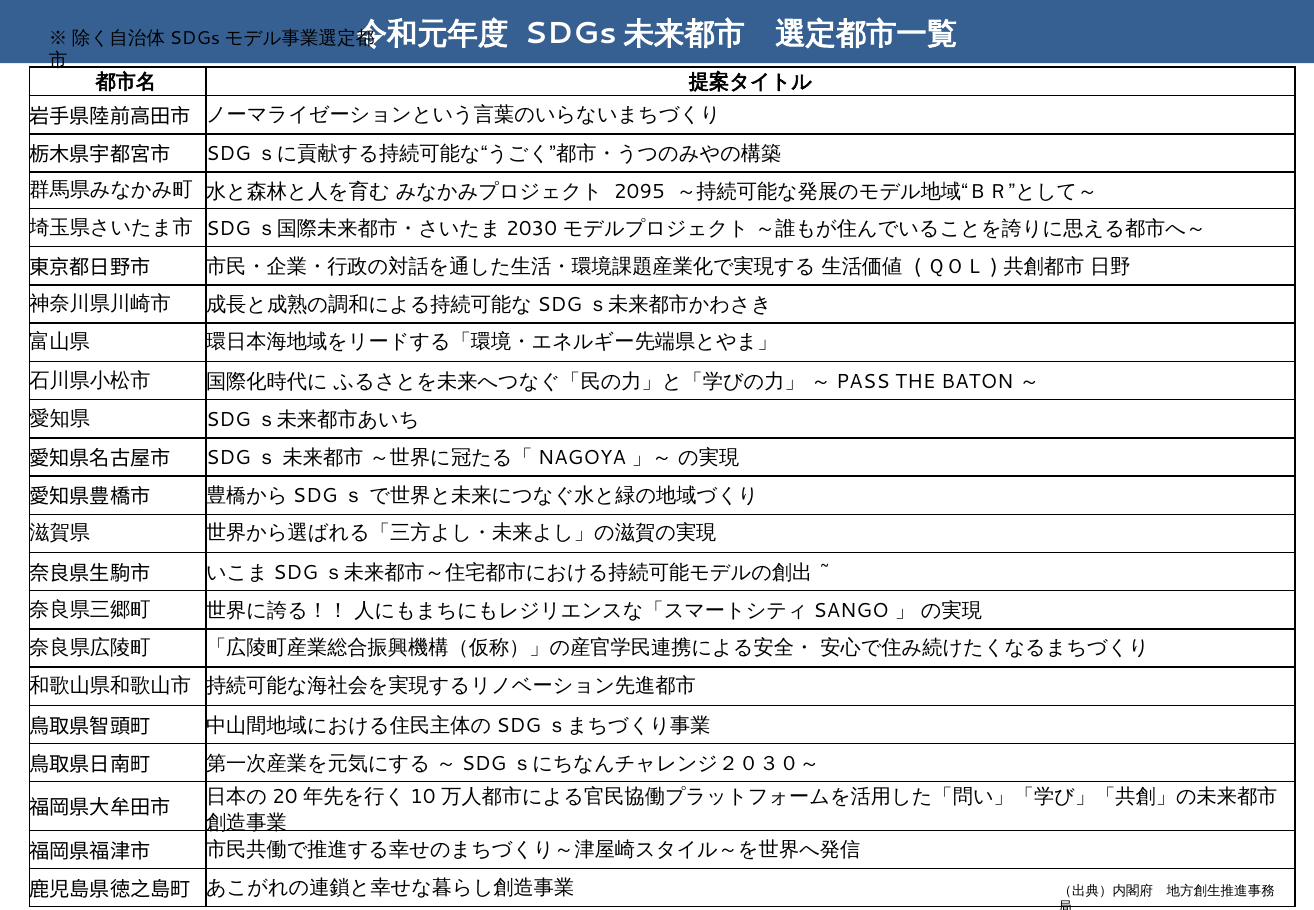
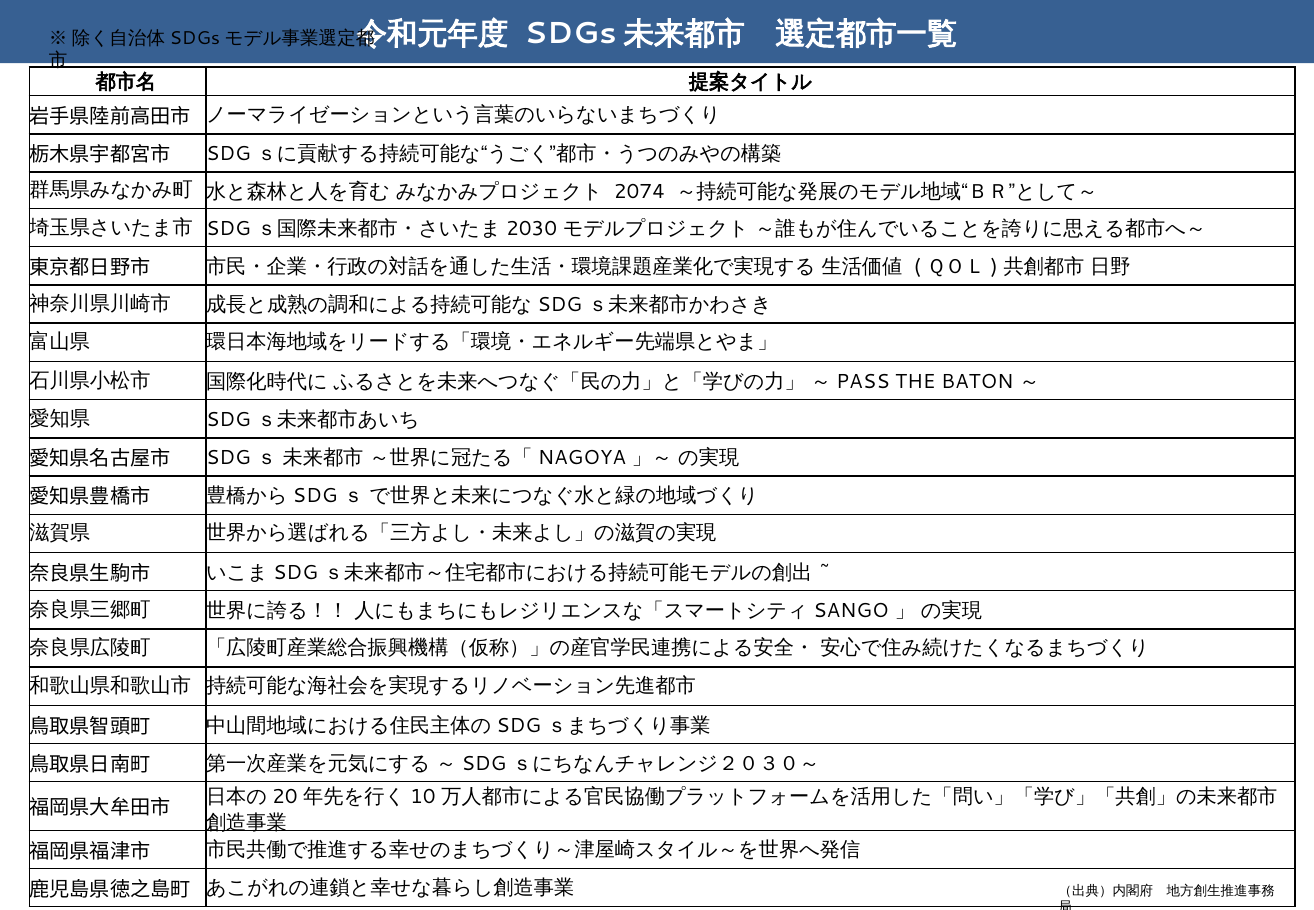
2095: 2095 -> 2074 (639, 191)
